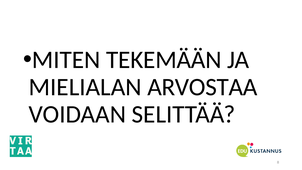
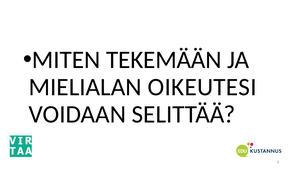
ARVOSTAA: ARVOSTAA -> OIKEUTESI (202, 87)
